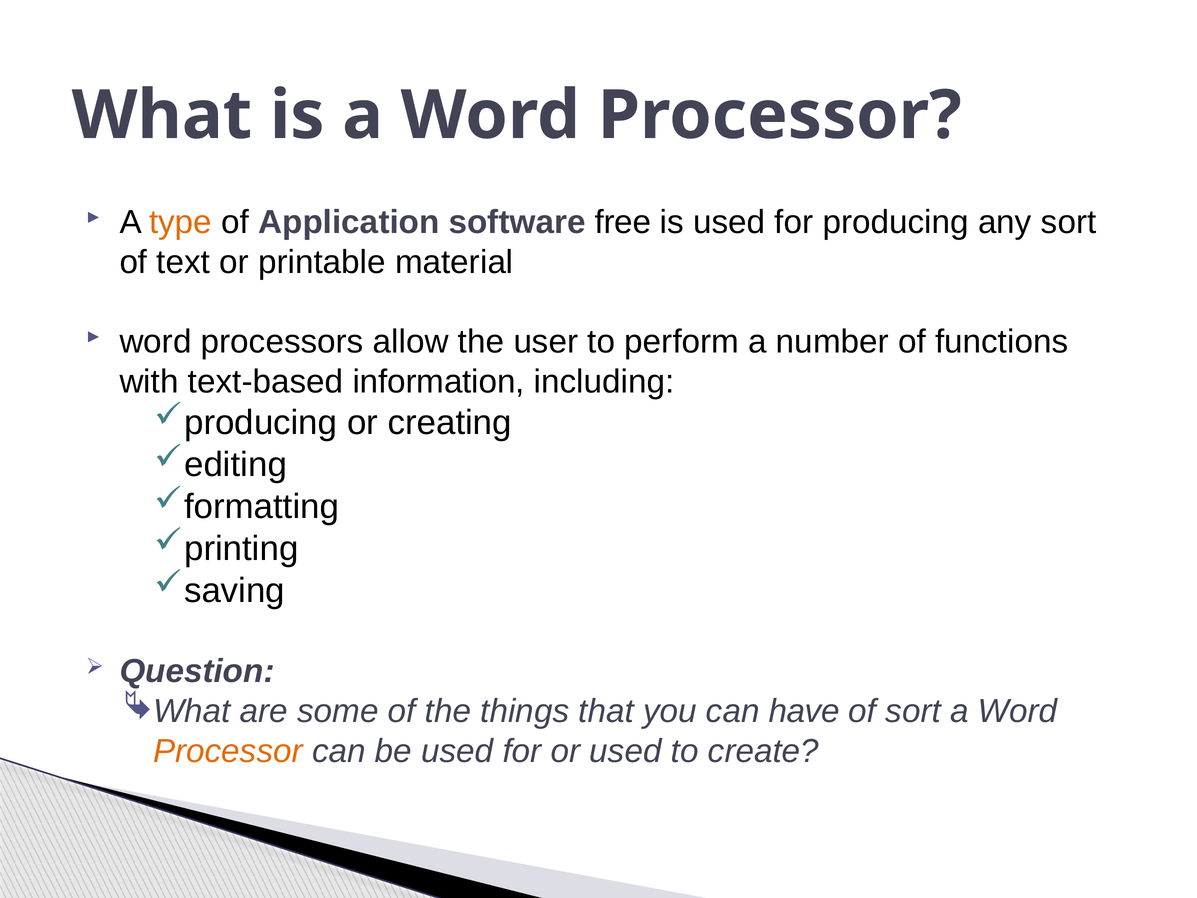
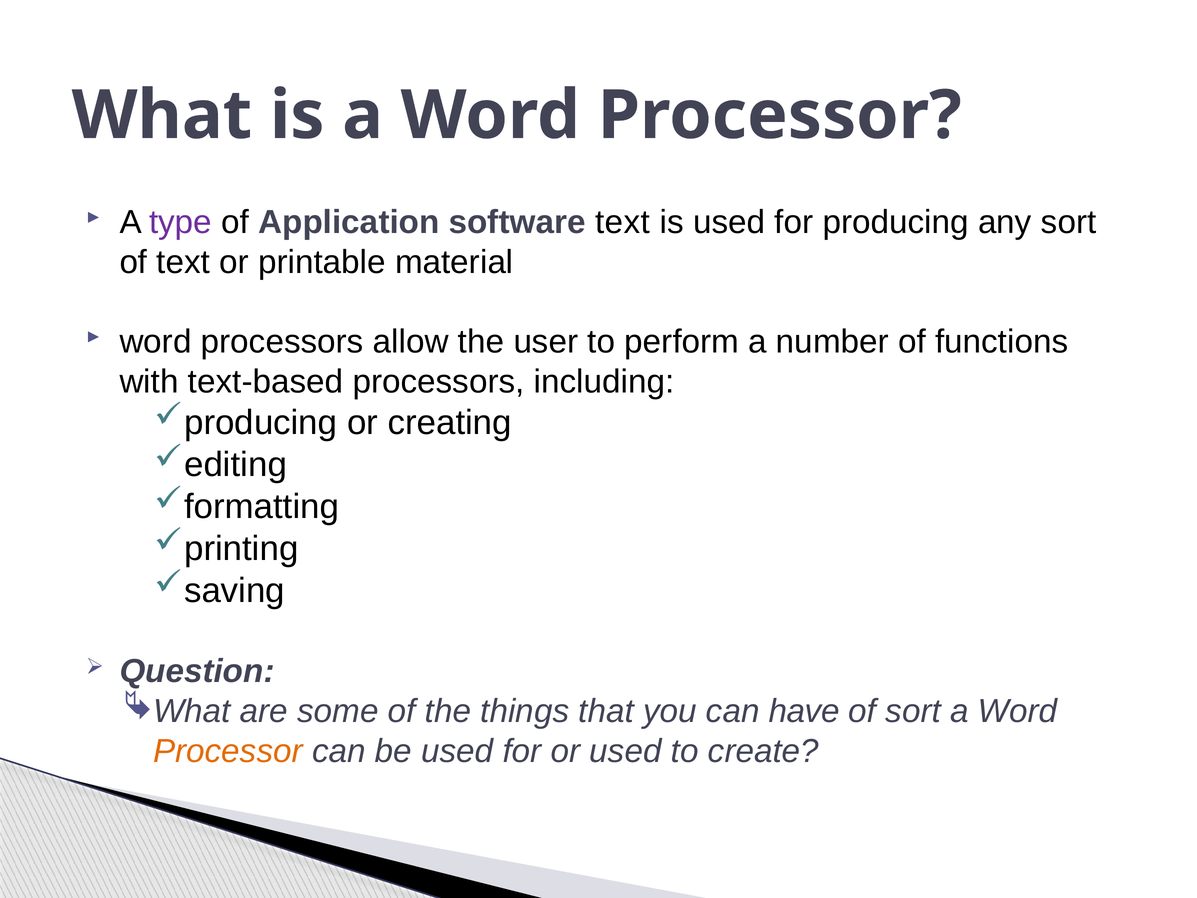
type colour: orange -> purple (181, 222)
software free: free -> text (623, 222)
text-based information: information -> processors (439, 382)
